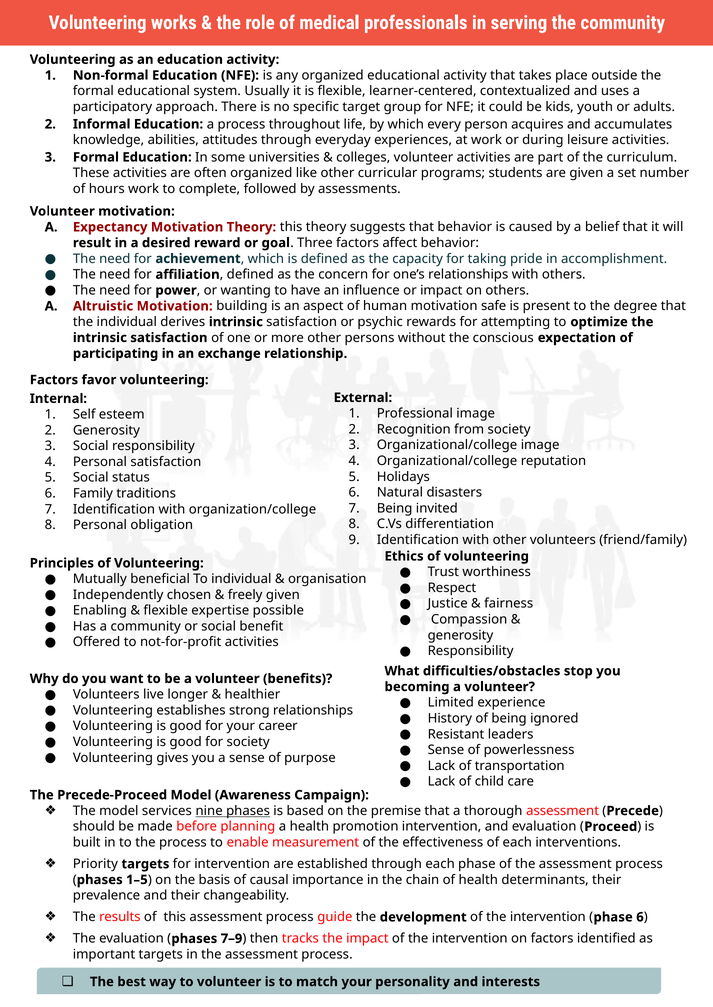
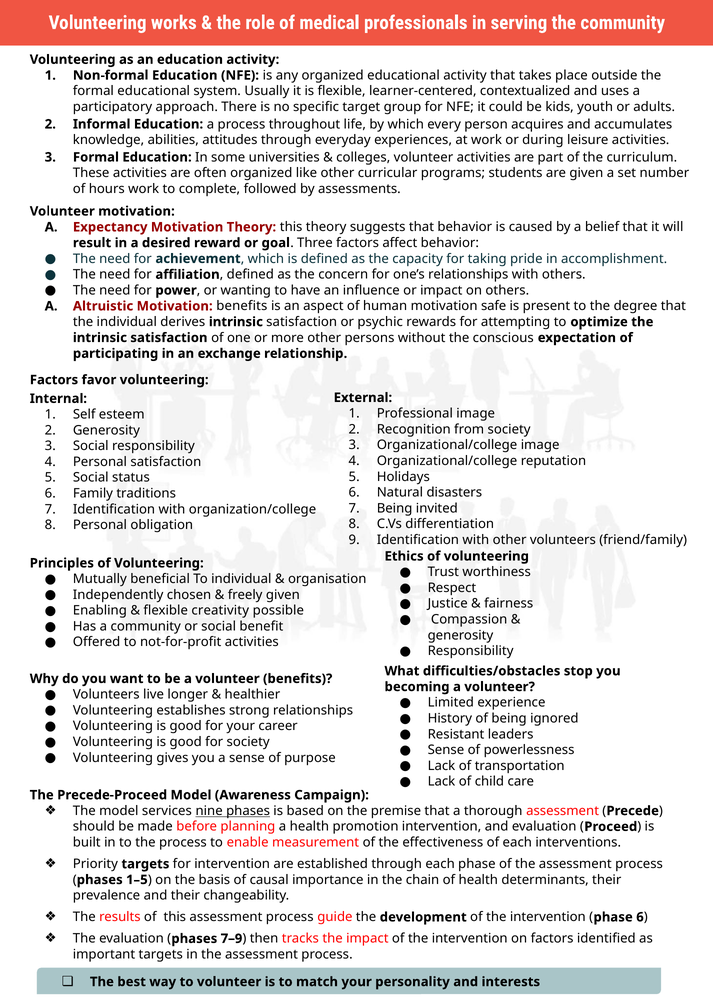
Motivation building: building -> benefits (242, 306)
expertise: expertise -> creativity (220, 611)
